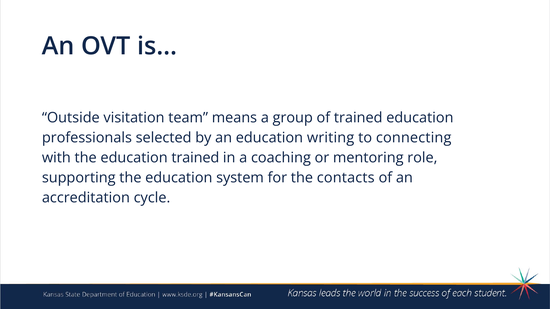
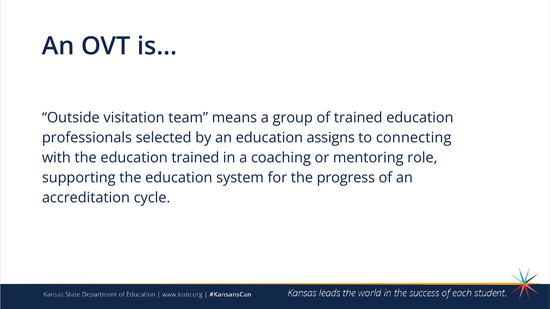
writing: writing -> assigns (331, 138)
contacts: contacts -> progress (346, 178)
